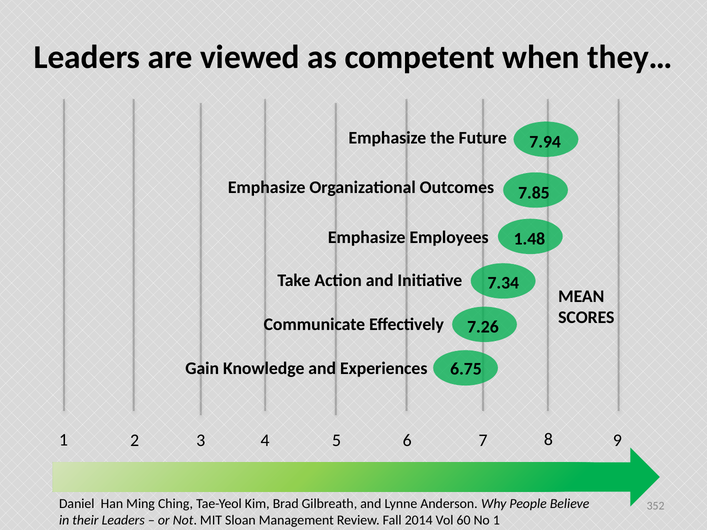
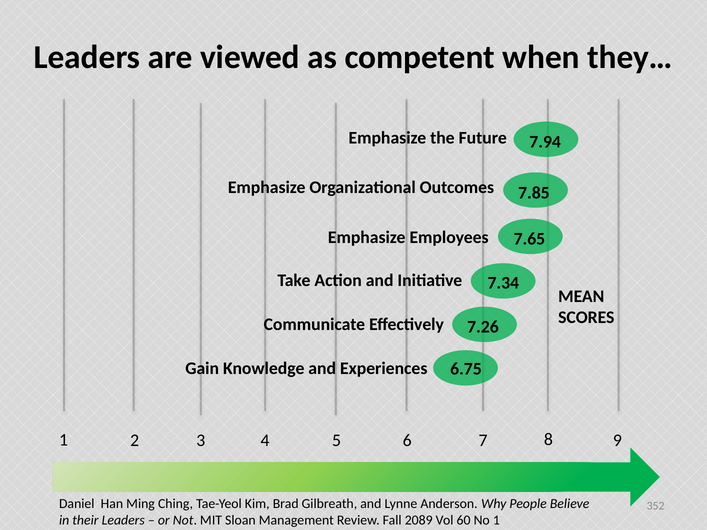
1.48: 1.48 -> 7.65 (529, 239)
2014: 2014 -> 2089 (419, 521)
